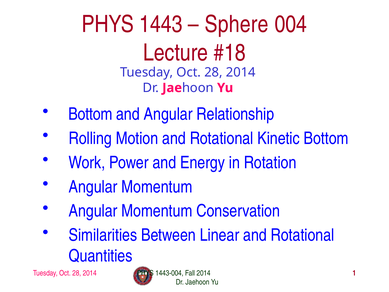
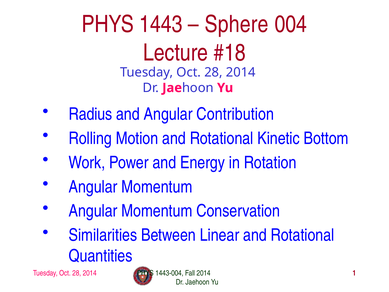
Bottom: Bottom -> Radius (90, 114)
Relationship: Relationship -> Contribution (235, 114)
